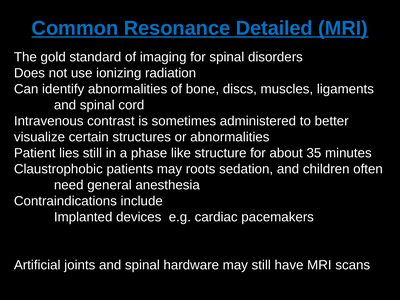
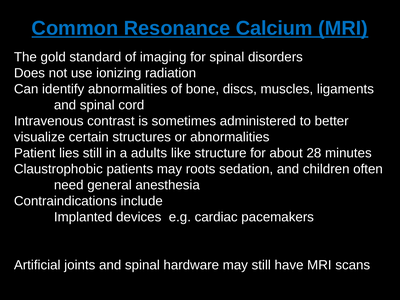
Detailed: Detailed -> Calcium (274, 28)
phase: phase -> adults (149, 153)
35: 35 -> 28 (314, 153)
